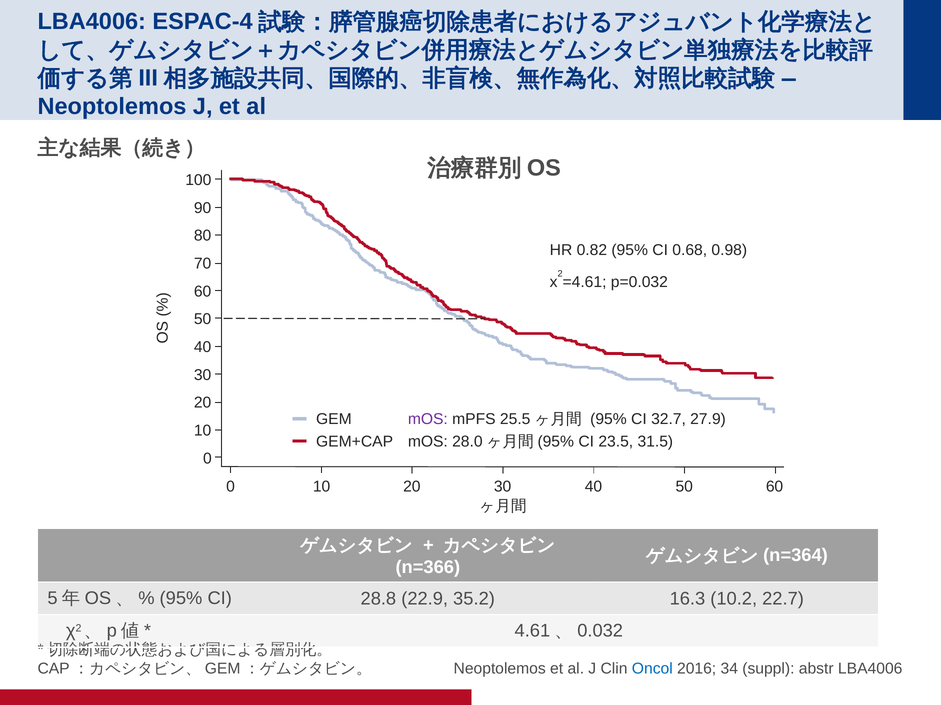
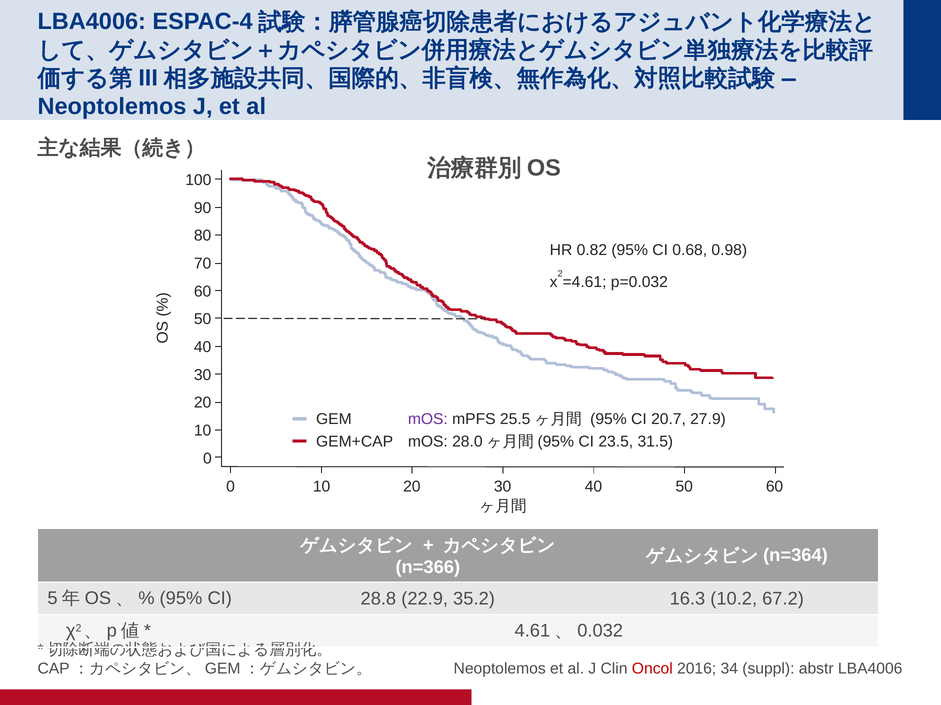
32.7: 32.7 -> 20.7 (668, 420)
22.7: 22.7 -> 67.2 (783, 599)
Oncol colour: blue -> red (652, 669)
